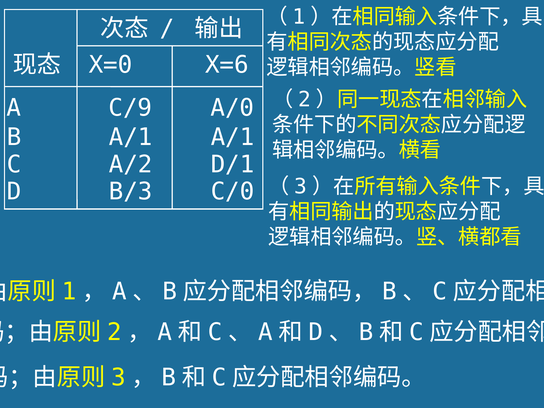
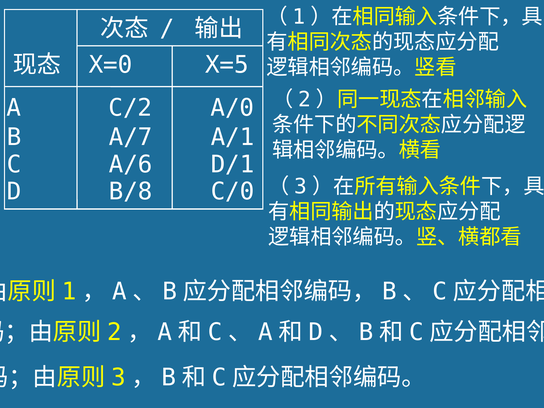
X=6: X=6 -> X=5 (227, 65)
C/9: C/9 -> C/2 (130, 108)
B A/1: A/1 -> A/7 (131, 137)
A/2: A/2 -> A/6 (131, 164)
B/3: B/3 -> B/8 (131, 192)
